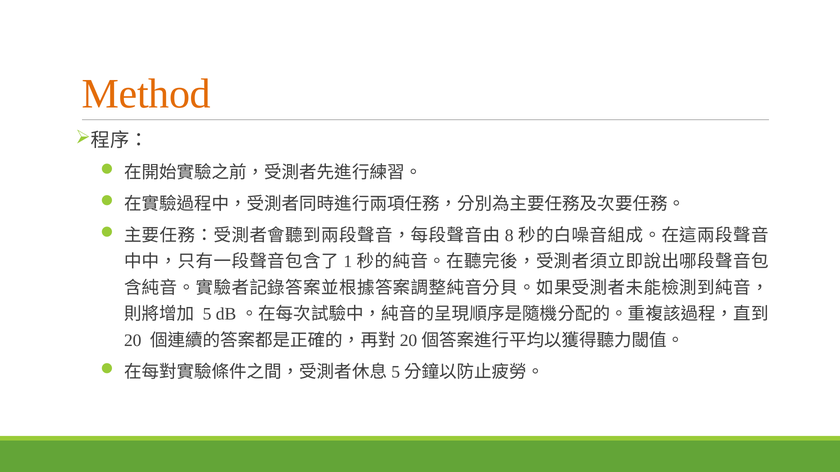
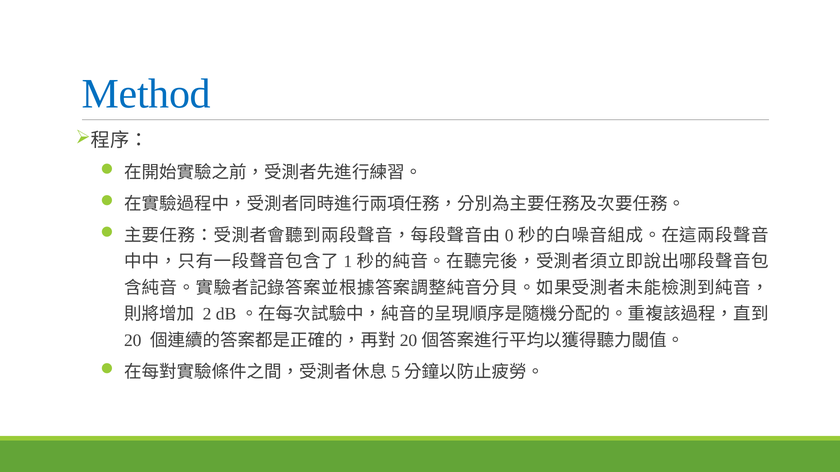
Method colour: orange -> blue (146, 94)
8: 8 -> 0 (509, 236)
5: 5 -> 2 (207, 314)
